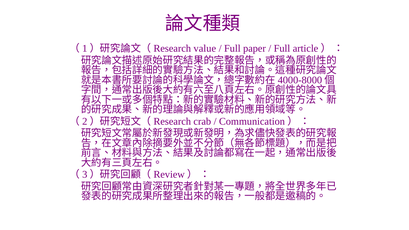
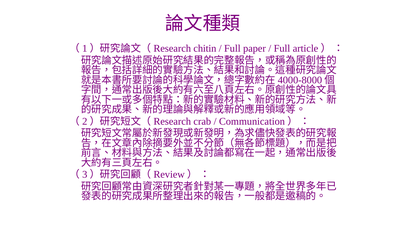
value: value -> chitin (205, 49)
